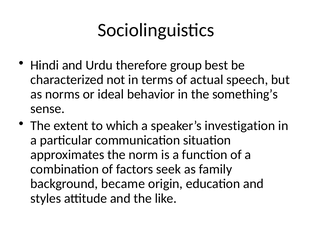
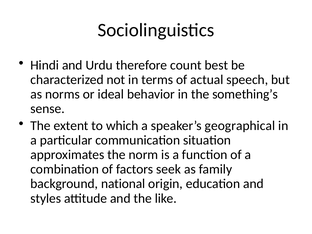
group: group -> count (186, 65)
investigation: investigation -> geographical (240, 126)
became: became -> national (123, 184)
